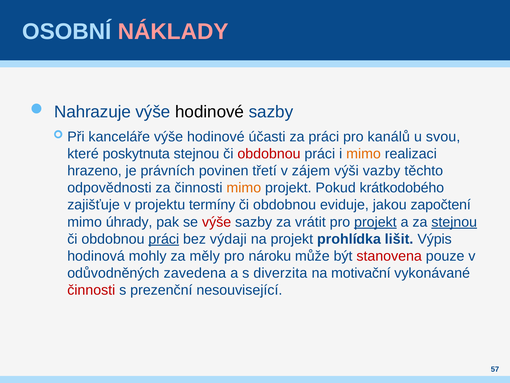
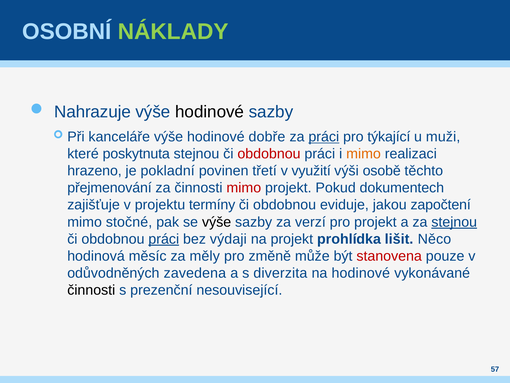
NÁKLADY colour: pink -> light green (173, 32)
účasti: účasti -> dobře (267, 137)
práci underline: none -> present (324, 137)
kanálů: kanálů -> týkající (389, 137)
svou: svou -> muži (443, 137)
právních: právních -> pokladní (168, 171)
zájem: zájem -> využití (311, 171)
vazby: vazby -> osobě (382, 171)
odpovědnosti: odpovědnosti -> přejmenování (109, 188)
mimo colour: orange -> red (244, 188)
krátkodobého: krátkodobého -> dokumentech (402, 188)
úhrady: úhrady -> stočné (129, 222)
výše colour: red -> black (217, 222)
vrátit: vrátit -> verzí (310, 222)
projekt underline: present -> none (375, 222)
Výpis: Výpis -> Něco (434, 239)
mohly: mohly -> měsíc (148, 256)
nároku: nároku -> změně (270, 256)
na motivační: motivační -> hodinové (361, 273)
činnosti colour: red -> black (91, 290)
